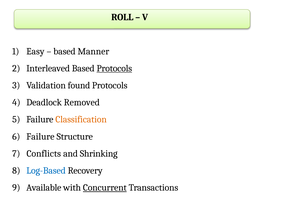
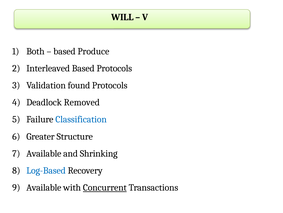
ROLL: ROLL -> WILL (122, 17)
Easy: Easy -> Both (35, 51)
Manner: Manner -> Produce (93, 51)
Protocols underline: present -> none (114, 68)
Classification colour: orange -> blue (81, 119)
Failure: Failure -> Greater (40, 136)
Conflicts: Conflicts -> Available (44, 153)
